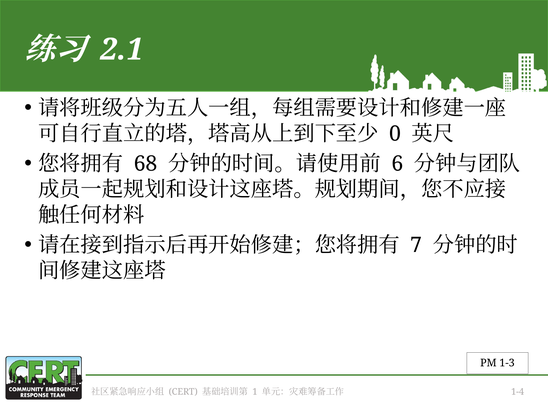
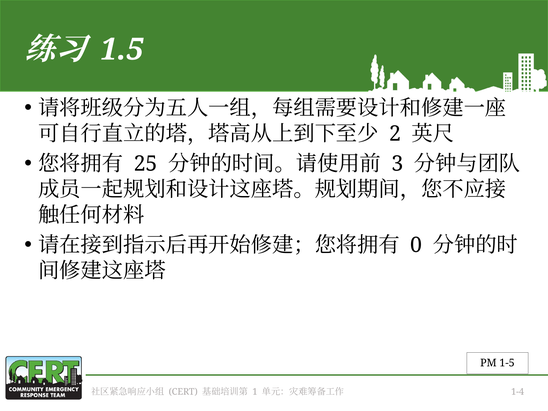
2.1: 2.1 -> 1.5 (122, 50)
0: 0 -> 2 (395, 134)
68: 68 -> 25 (146, 164)
6: 6 -> 3 (397, 164)
7: 7 -> 0 (416, 245)
1-3: 1-3 -> 1-5 (507, 363)
